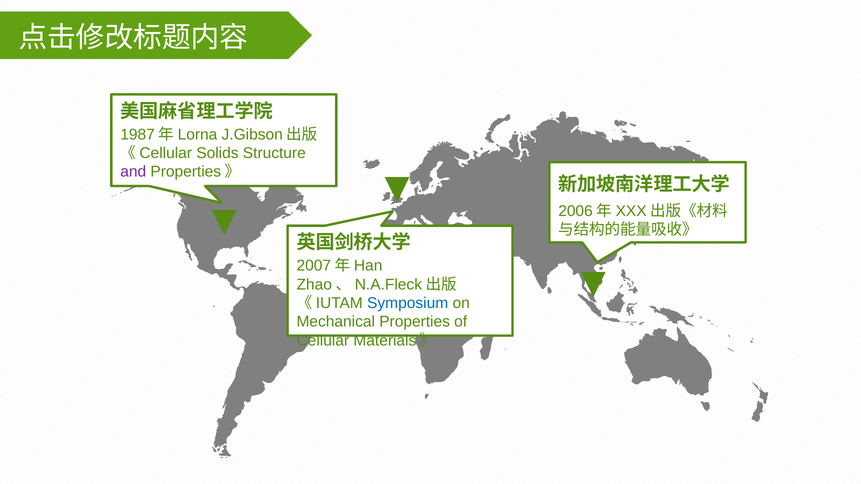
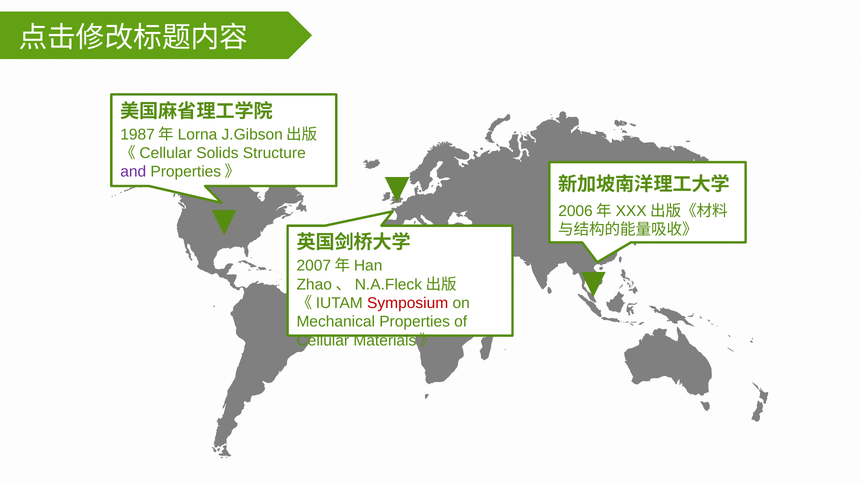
Symposium colour: blue -> red (408, 303)
